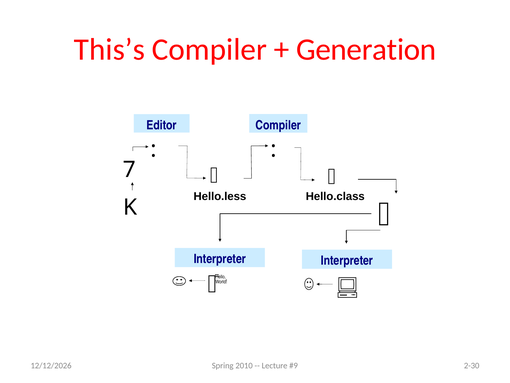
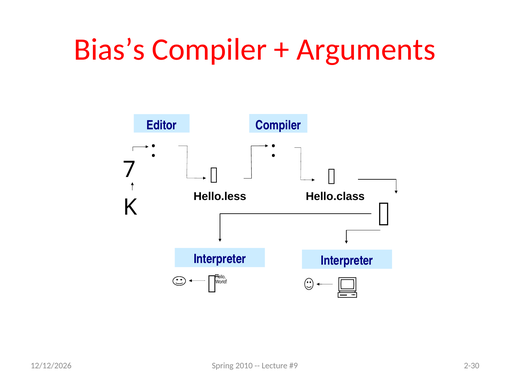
This’s: This’s -> Bias’s (109, 49)
Generation: Generation -> Arguments (366, 49)
